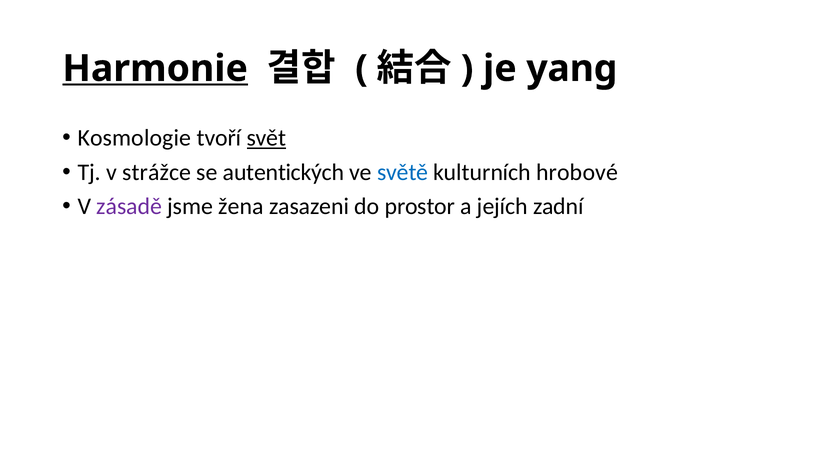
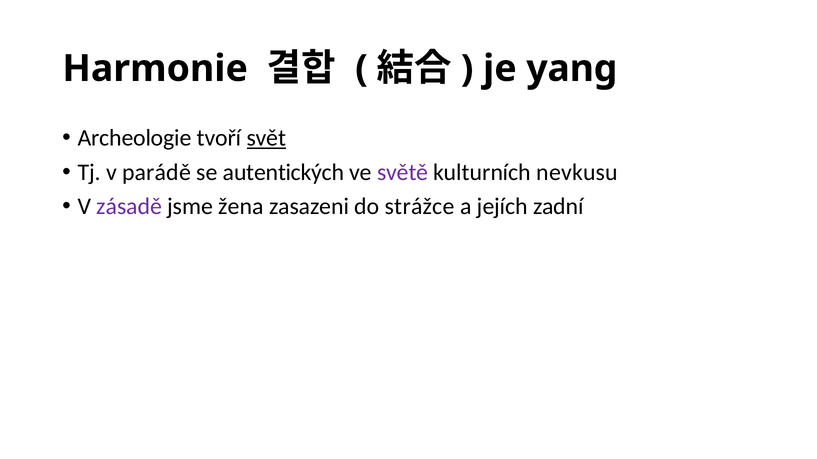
Harmonie underline: present -> none (155, 69)
Kosmologie: Kosmologie -> Archeologie (135, 138)
strážce: strážce -> parádě (157, 172)
světě colour: blue -> purple (403, 172)
hrobové: hrobové -> nevkusu (577, 172)
prostor: prostor -> strážce (420, 207)
